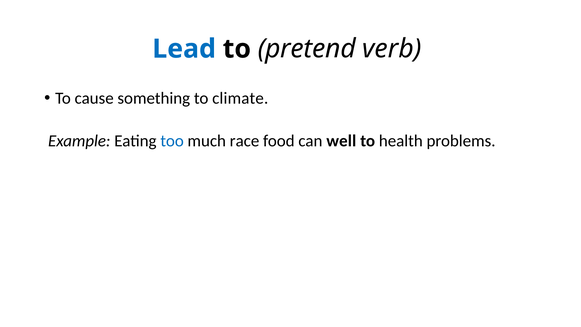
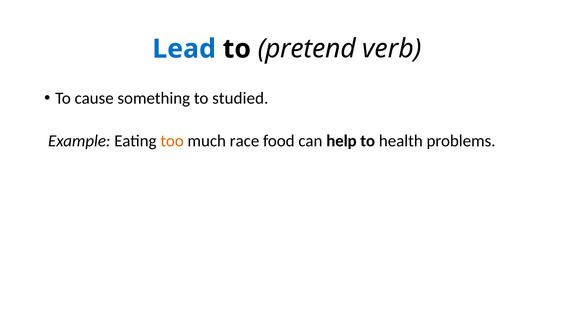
climate: climate -> studied (240, 98)
too colour: blue -> orange (172, 141)
well: well -> help (341, 141)
